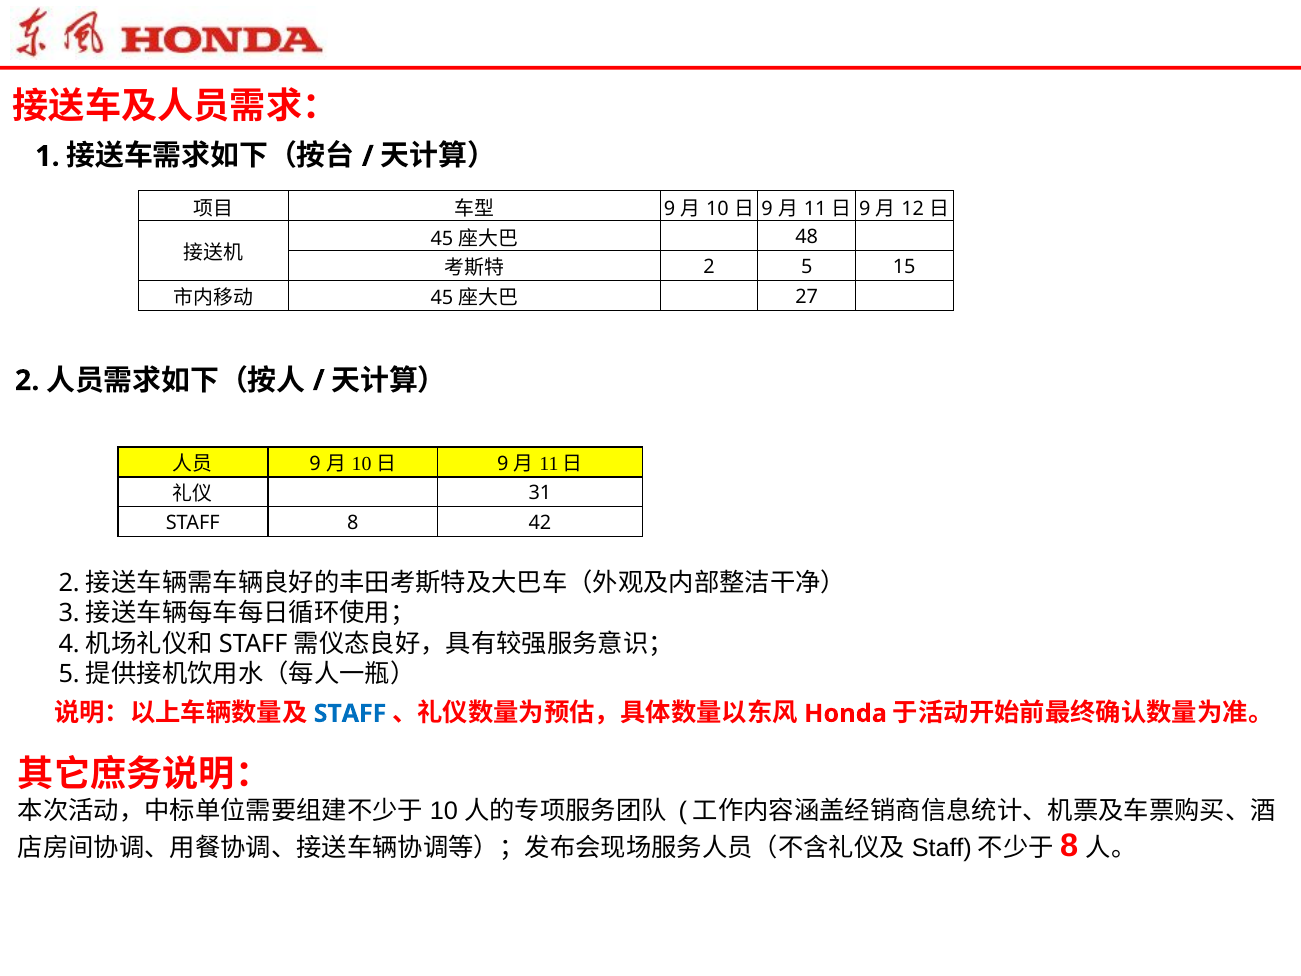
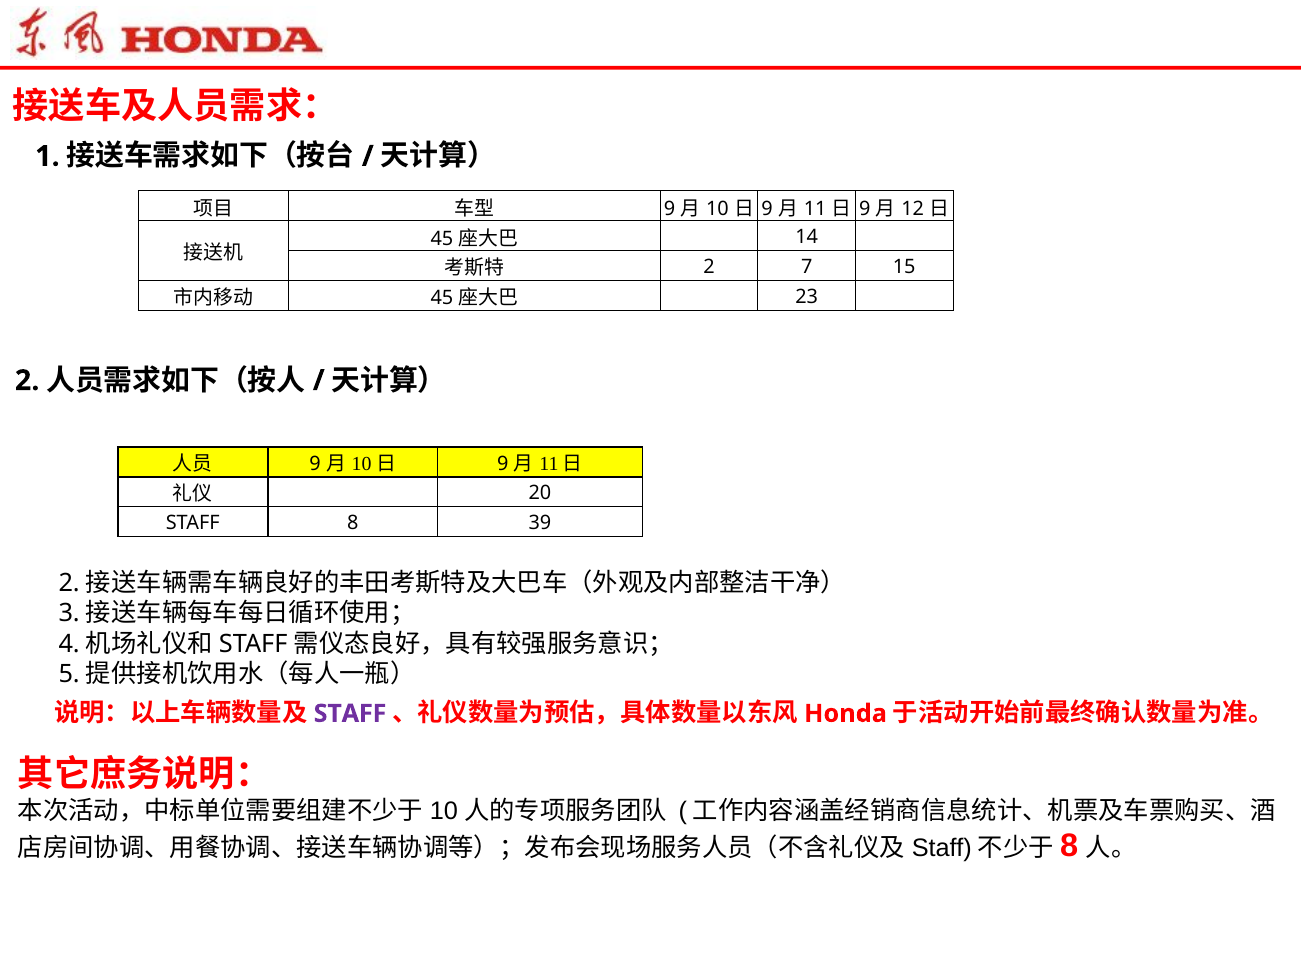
48: 48 -> 14 (807, 237)
5: 5 -> 7 (807, 267)
27: 27 -> 23 (807, 297)
31: 31 -> 20 (540, 493)
42: 42 -> 39 (540, 523)
STAFF colour: blue -> purple (350, 713)
